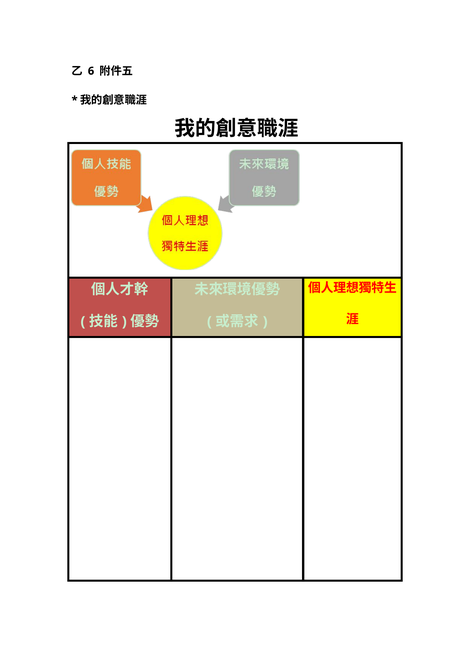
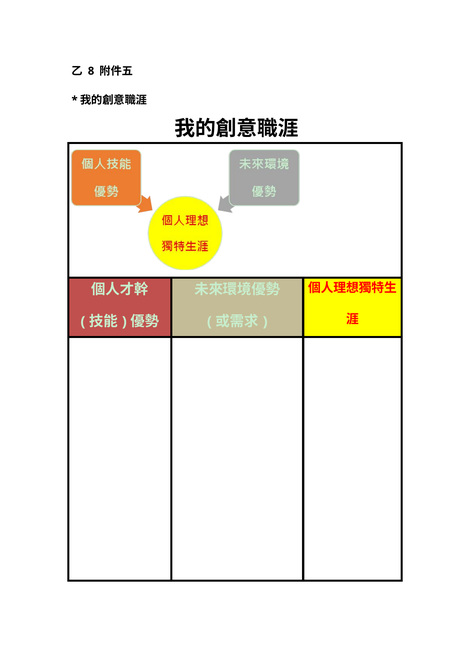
6: 6 -> 8 (91, 71)
